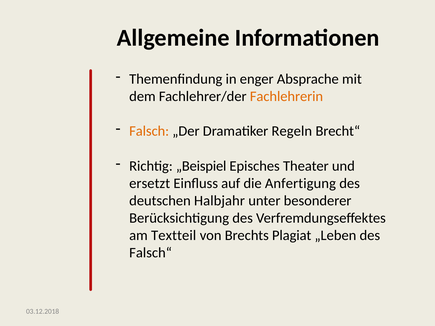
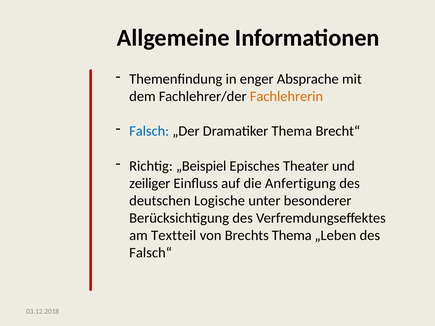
Falsch colour: orange -> blue (149, 131)
Dramatiker Regeln: Regeln -> Thema (292, 131)
ersetzt: ersetzt -> zeiliger (150, 183)
Halbjahr: Halbjahr -> Logische (220, 201)
Brechts Plagiat: Plagiat -> Thema (292, 236)
